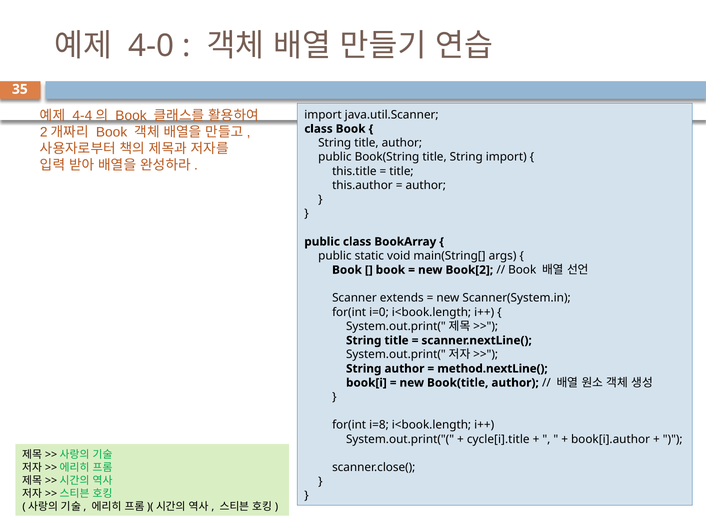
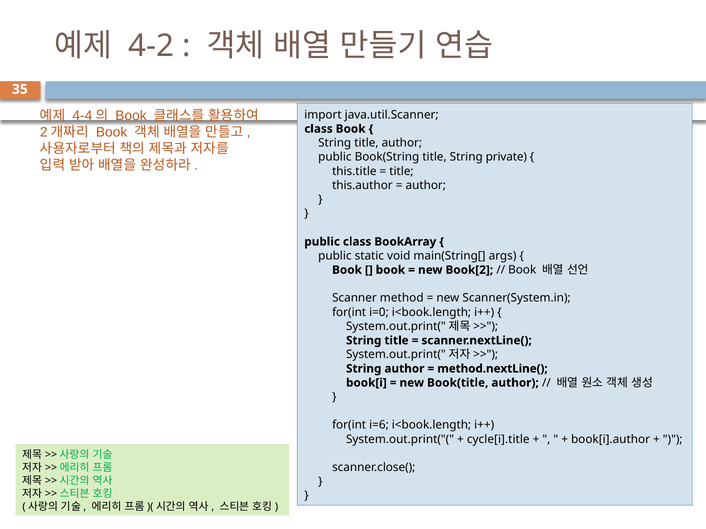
4-0: 4-0 -> 4-2 (151, 46)
String import: import -> private (506, 157)
extends: extends -> method (402, 298)
i=8: i=8 -> i=6 (379, 425)
